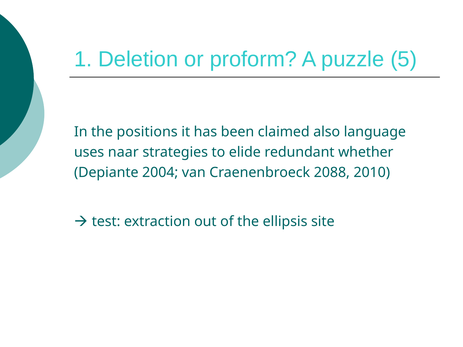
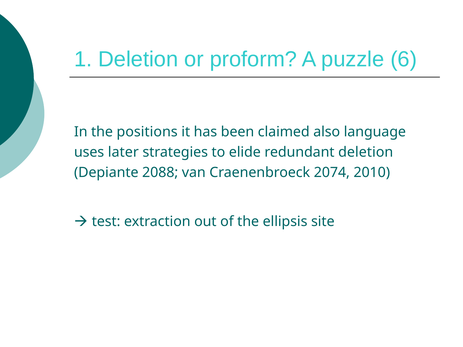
5: 5 -> 6 (404, 59)
naar: naar -> later (123, 152)
redundant whether: whether -> deletion (366, 152)
2004: 2004 -> 2088 (160, 173)
2088: 2088 -> 2074 (332, 173)
